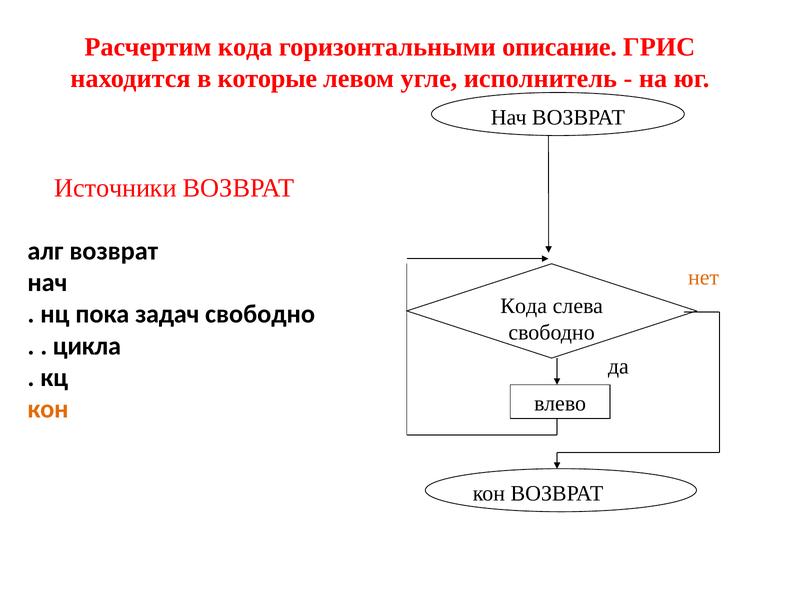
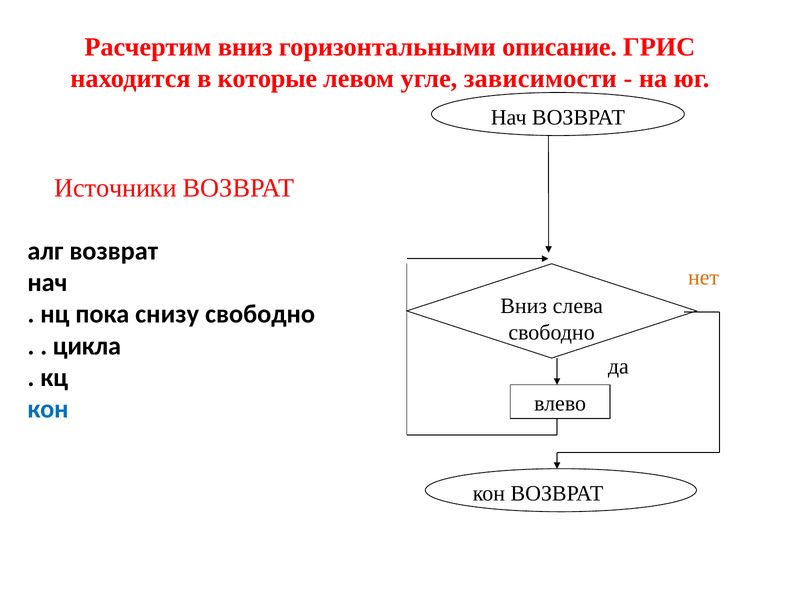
Расчертим кода: кода -> вниз (245, 47)
исполнитель: исполнитель -> зависимости (540, 79)
Кода: Кода -> Вниз (524, 306)
задач: задач -> снизу (167, 314)
кон colour: orange -> blue (48, 409)
